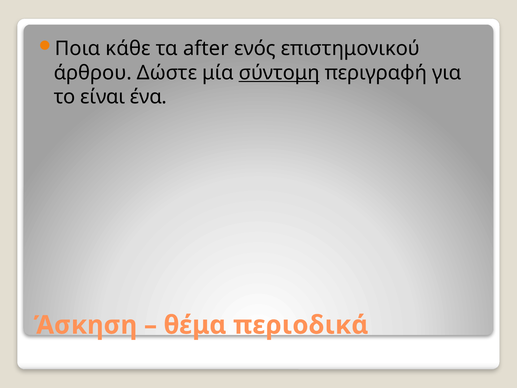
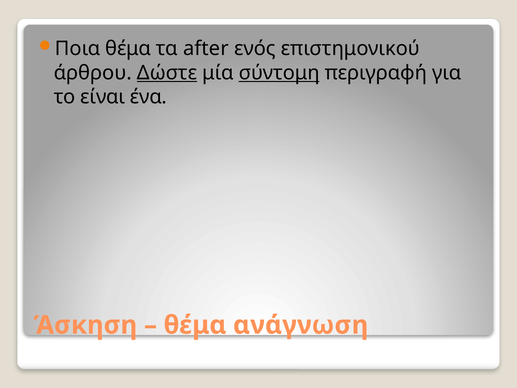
Ποια κάθε: κάθε -> θέμα (128, 49)
Δώστε underline: none -> present (167, 73)
περιοδικά: περιοδικά -> ανάγνωση (301, 325)
